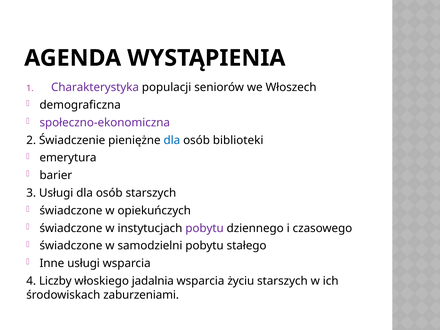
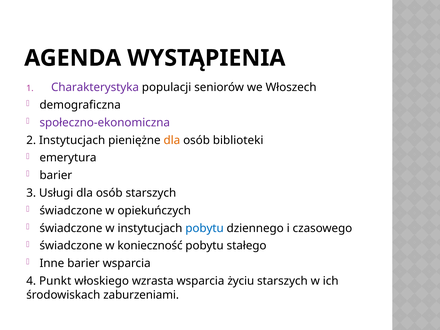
2 Świadczenie: Świadczenie -> Instytucjach (72, 140)
dla colour: blue -> orange (172, 140)
pobytu colour: purple -> blue (205, 228)
samodzielni: samodzielni -> konieczność (150, 246)
Inne usługi: usługi -> barier (84, 263)
Liczby: Liczby -> Punkt (55, 281)
jadalnia: jadalnia -> wzrasta (153, 281)
